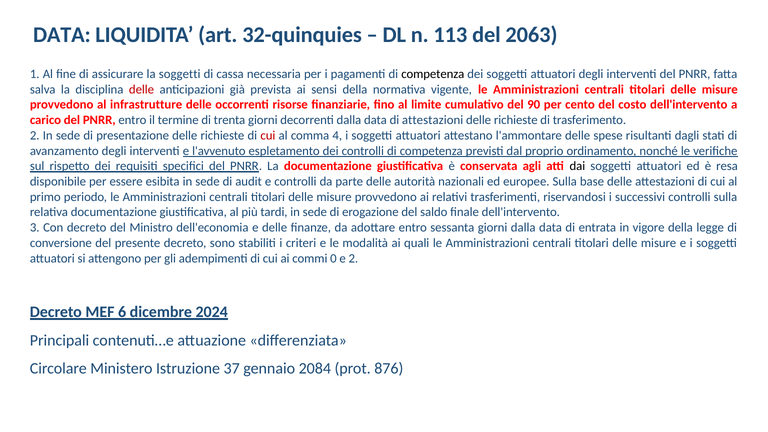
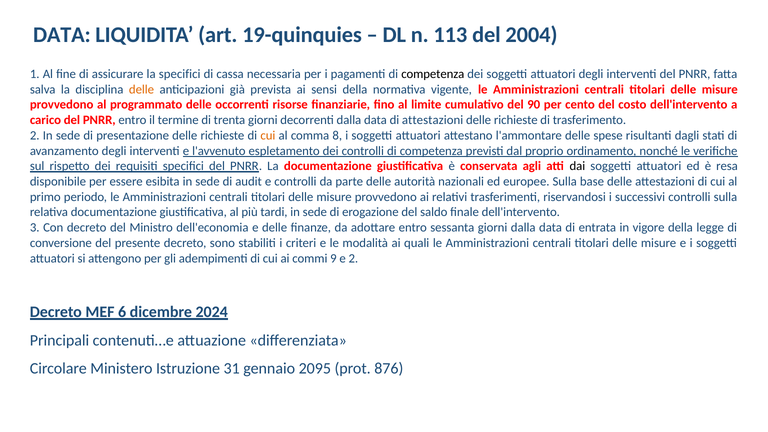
32-quinquies: 32-quinquies -> 19-quinquies (302, 35)
2063: 2063 -> 2004 (531, 35)
la soggetti: soggetti -> specifici (180, 74)
delle colour: red -> orange (142, 89)
infrastrutture: infrastrutture -> programmato (146, 105)
cui colour: red -> orange (268, 135)
4: 4 -> 8 (337, 135)
0: 0 -> 9 (333, 258)
37: 37 -> 31 (232, 368)
2084: 2084 -> 2095 (315, 368)
